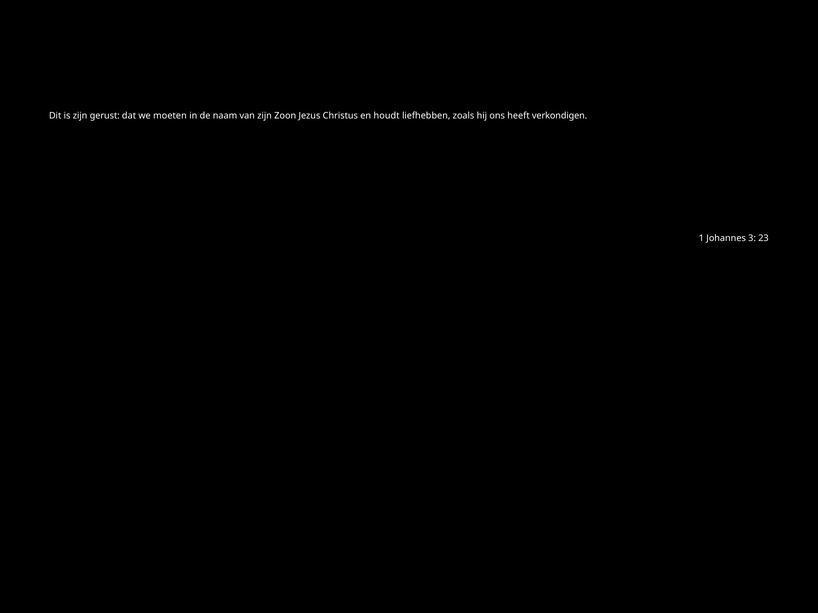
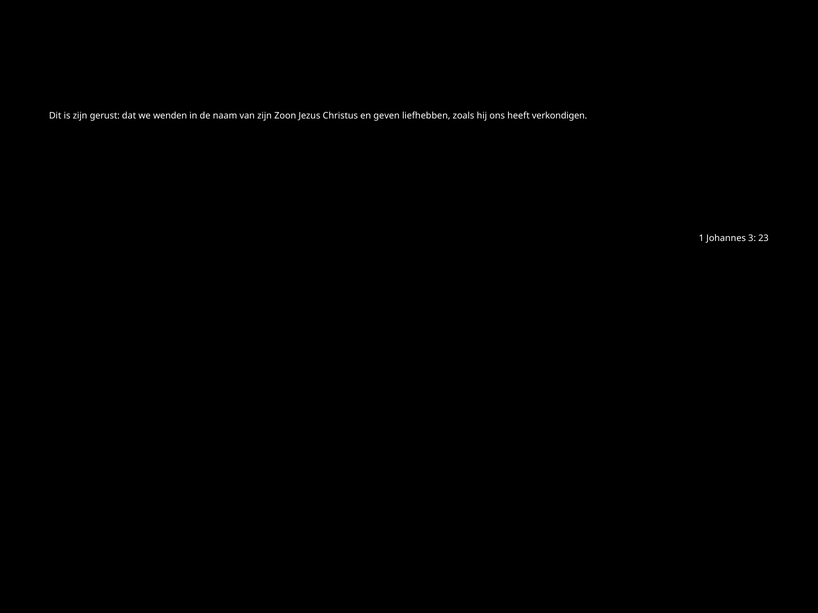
moeten: moeten -> wenden (170, 116)
houdt: houdt -> geven (387, 116)
